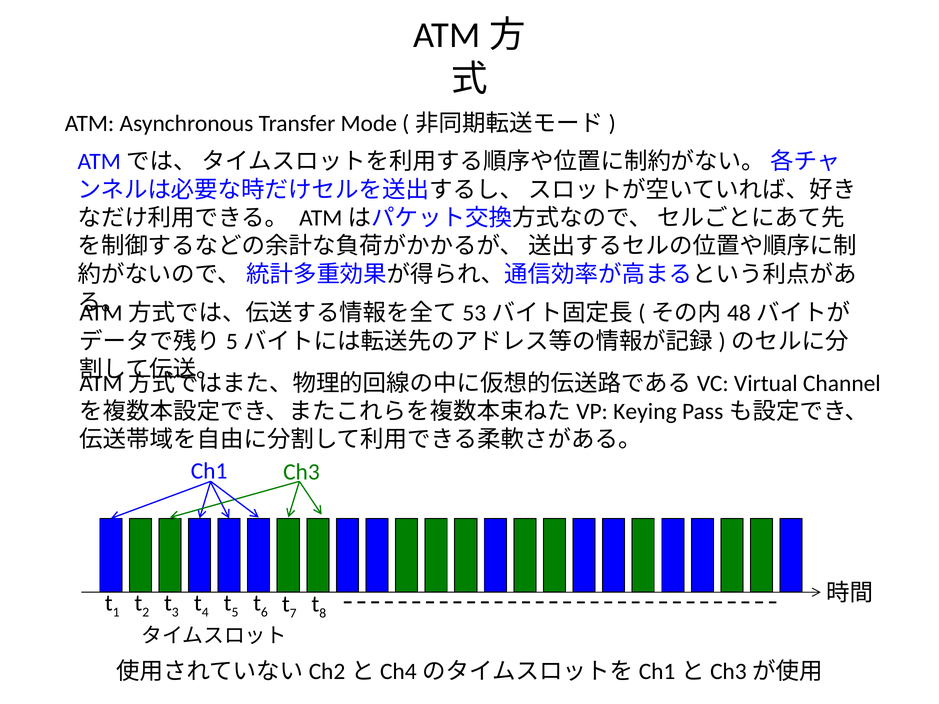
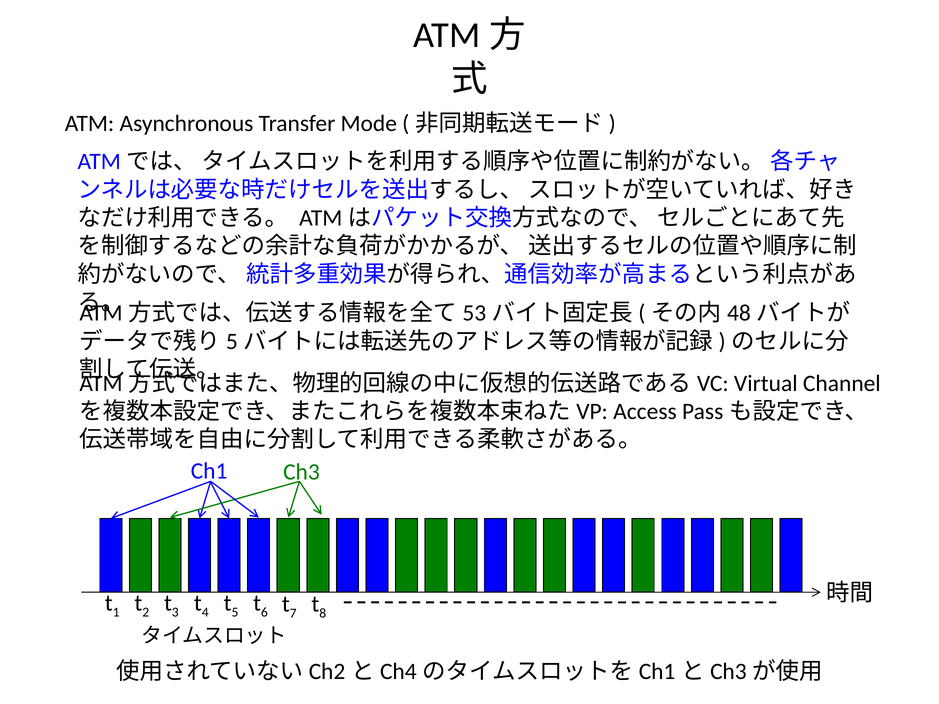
Keying: Keying -> Access (645, 412)
